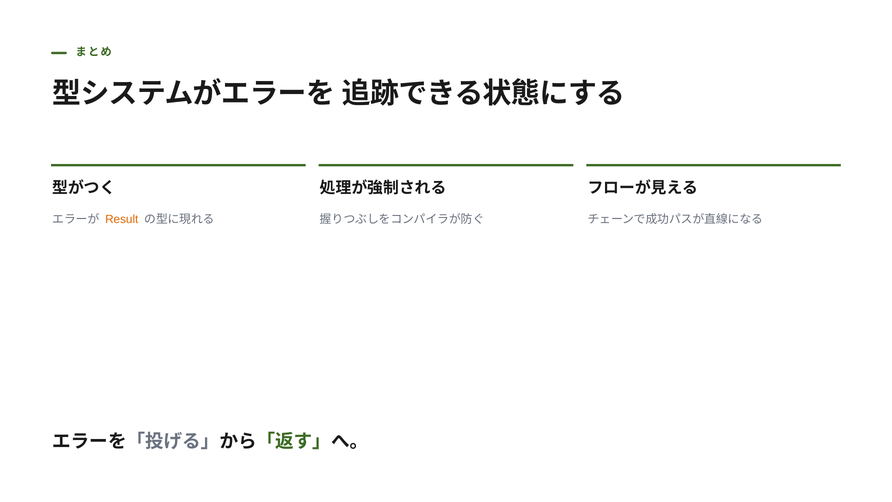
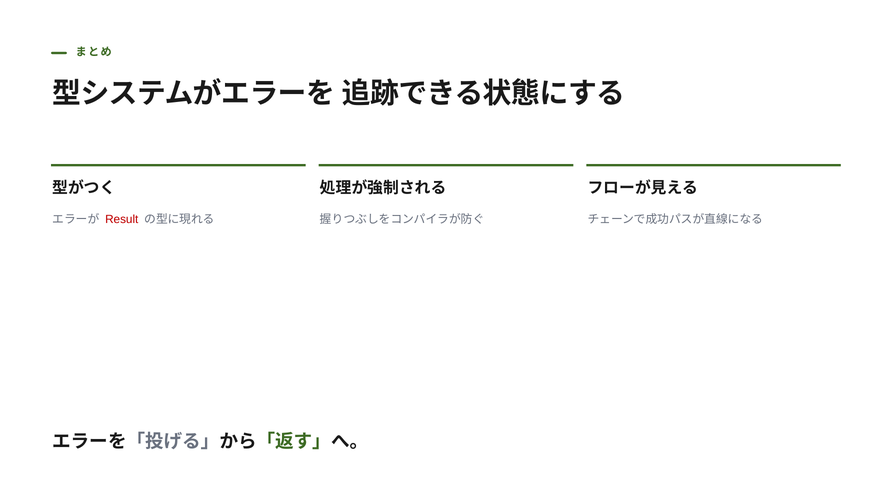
Result colour: orange -> red (122, 219)
